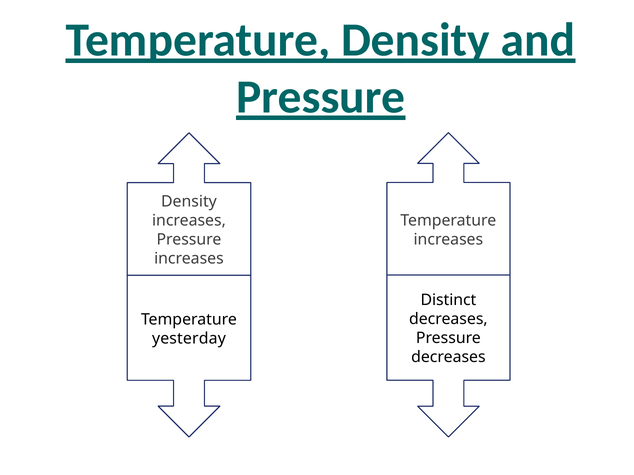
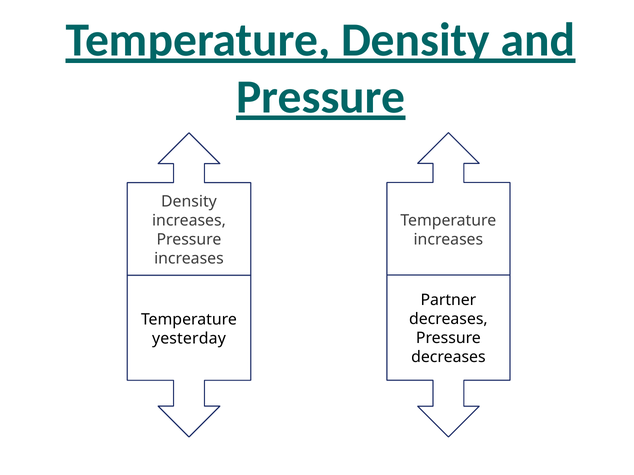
Distinct: Distinct -> Partner (448, 301)
